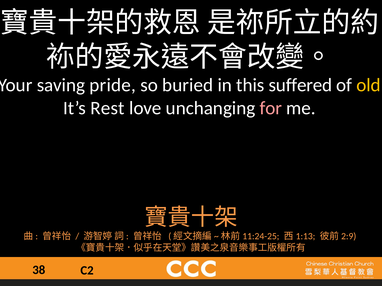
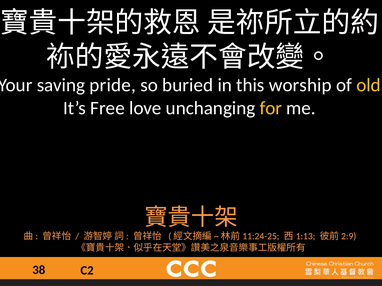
suffered: suffered -> worship (300, 85)
Rest: Rest -> Free (107, 108)
for colour: pink -> yellow (271, 108)
